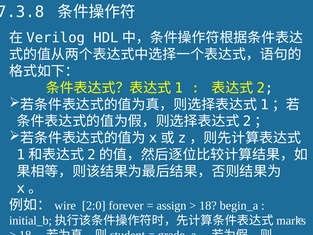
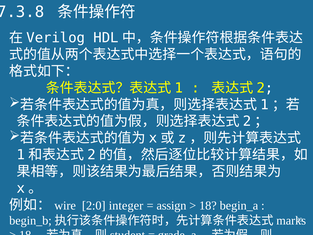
forever: forever -> integer (126, 205)
initial_b: initial_b -> begin_b (30, 220)
